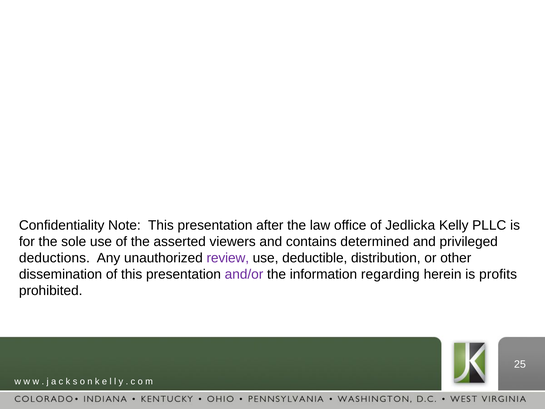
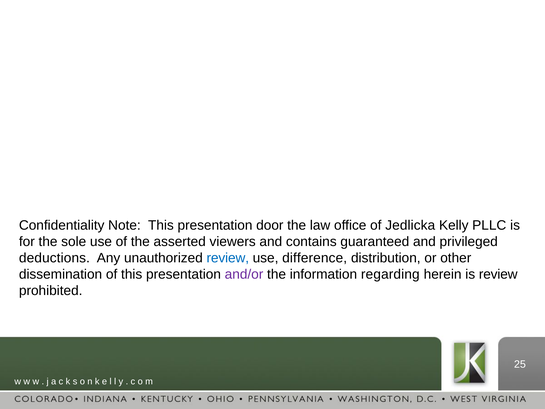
after: after -> door (270, 225)
determined: determined -> guaranteed (375, 242)
review colour: purple -> blue (228, 258)
deductible: deductible -> difference (315, 258)
is profits: profits -> review (498, 274)
